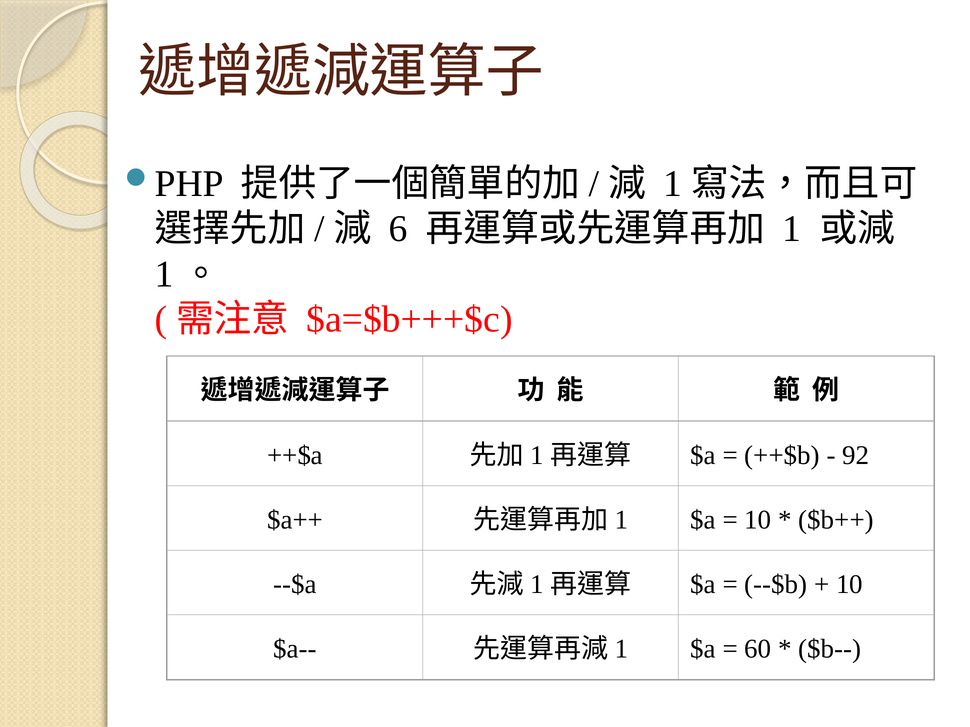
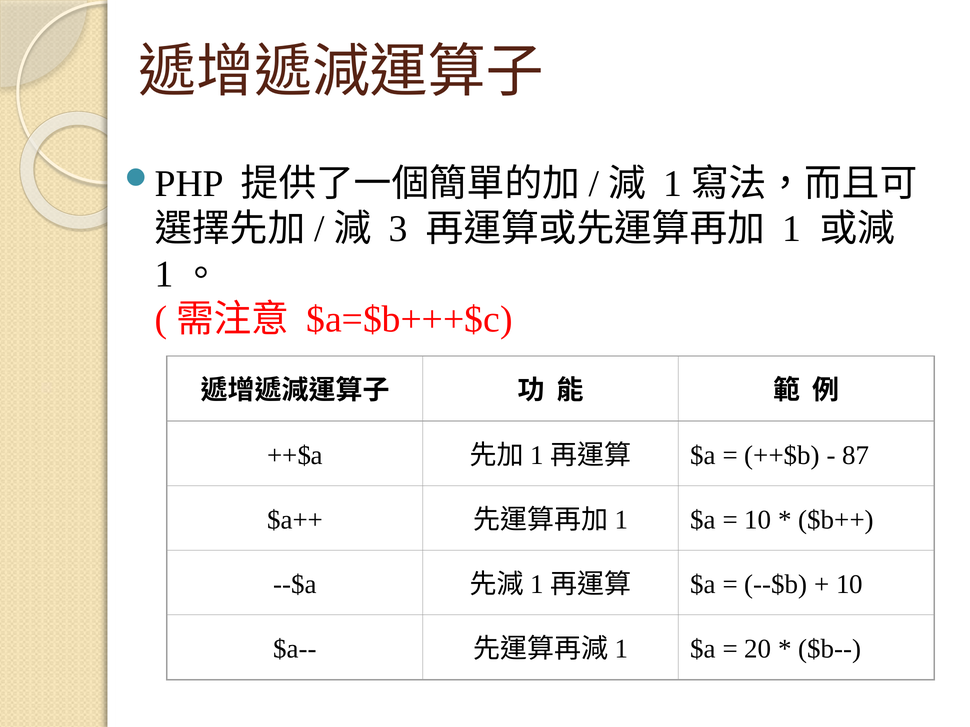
6: 6 -> 3 (398, 229)
92: 92 -> 87 (856, 456)
60: 60 -> 20 (758, 649)
